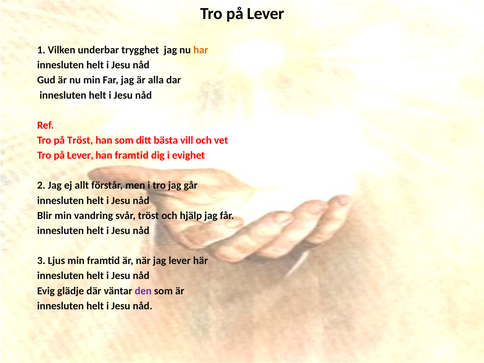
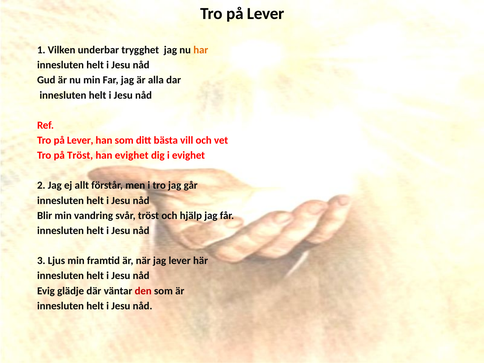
Tröst: Tröst -> Lever (80, 140)
Lever: Lever -> Tröst (80, 155)
han framtid: framtid -> evighet (132, 155)
den colour: purple -> red (143, 291)
